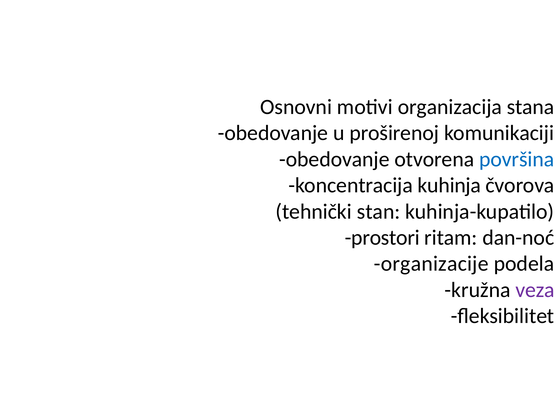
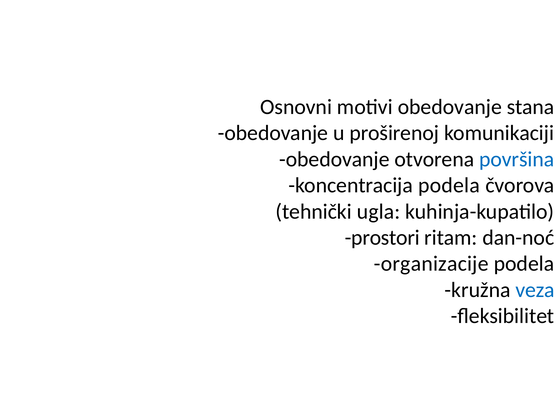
motivi organizacija: organizacija -> obedovanje (450, 107)
koncentracija kuhinja: kuhinja -> podela (449, 185)
stan: stan -> ugla (379, 211)
veza colour: purple -> blue (535, 290)
